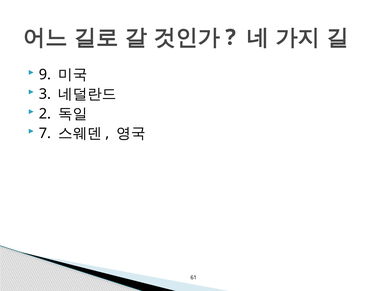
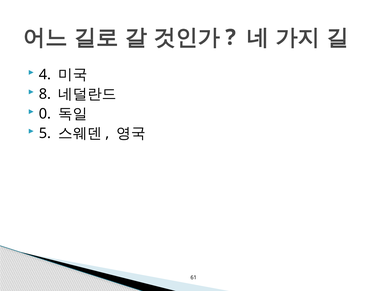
9: 9 -> 4 (45, 75)
3: 3 -> 8 (45, 94)
2: 2 -> 0 (45, 114)
7: 7 -> 5 (45, 133)
